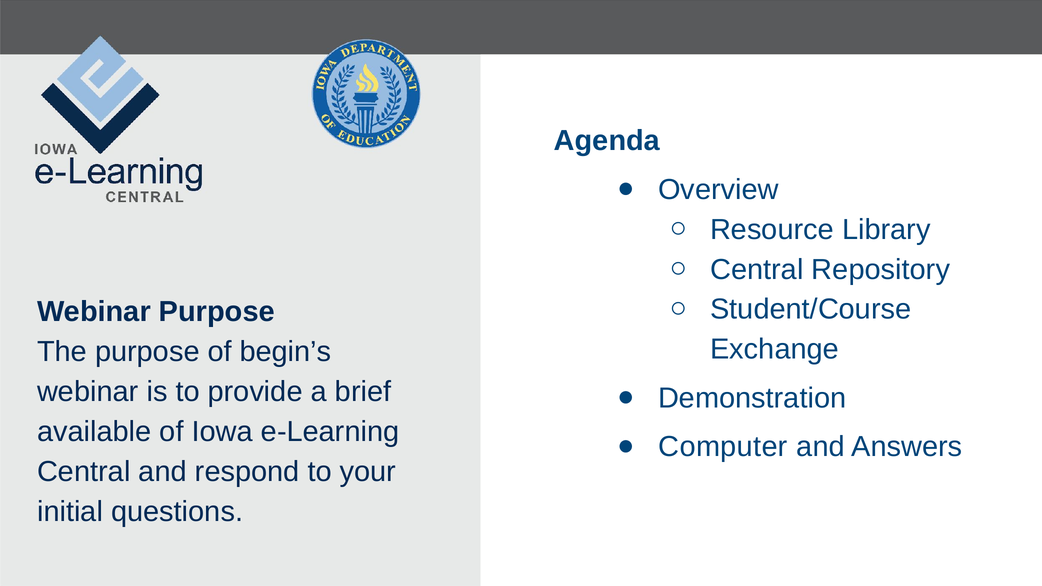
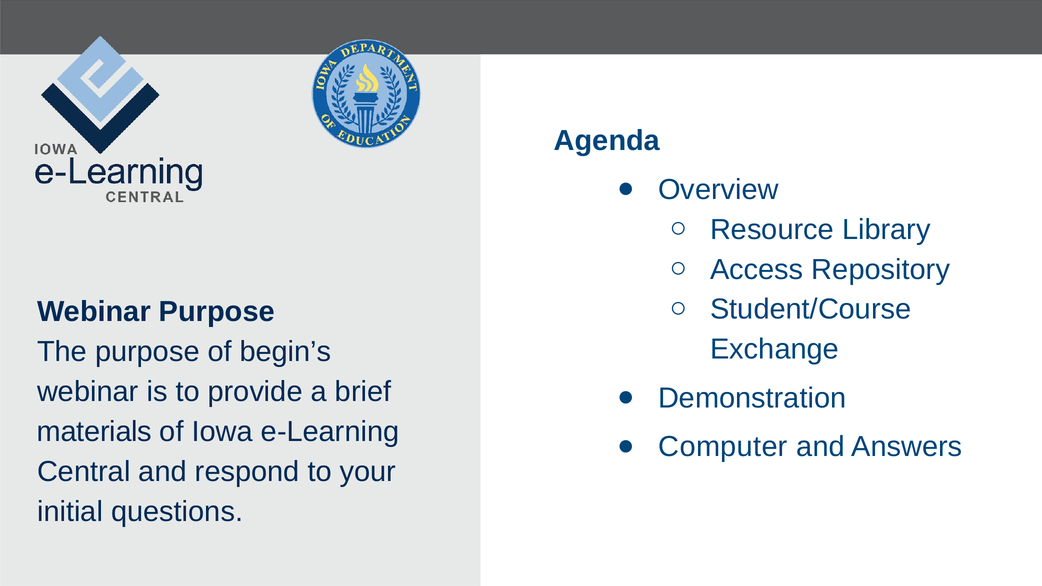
Central: Central -> Access (757, 270)
available: available -> materials (94, 432)
